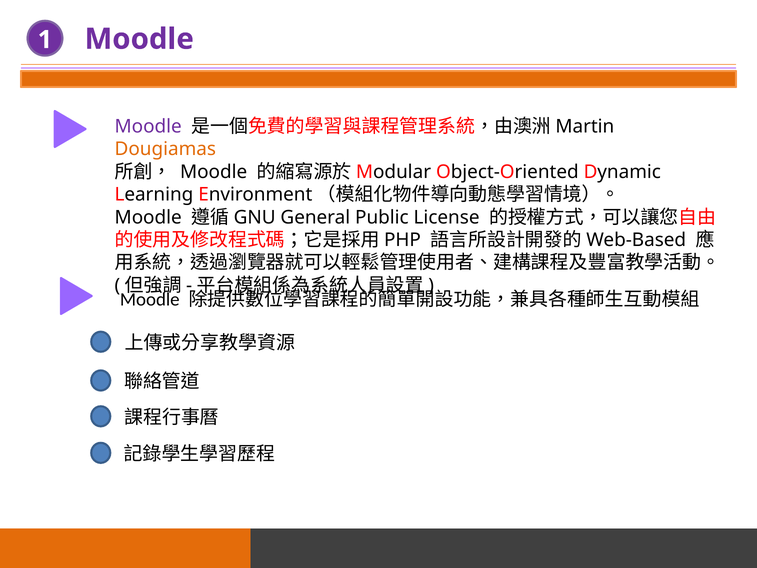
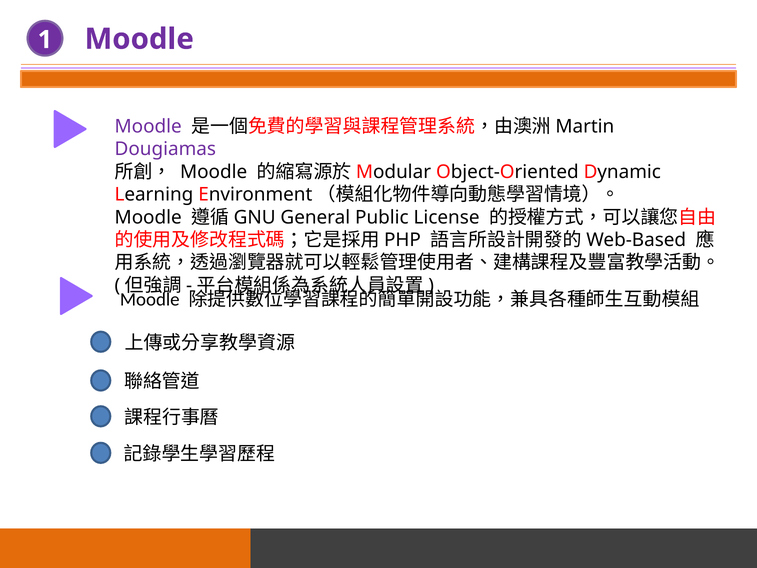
Dougiamas colour: orange -> purple (165, 149)
